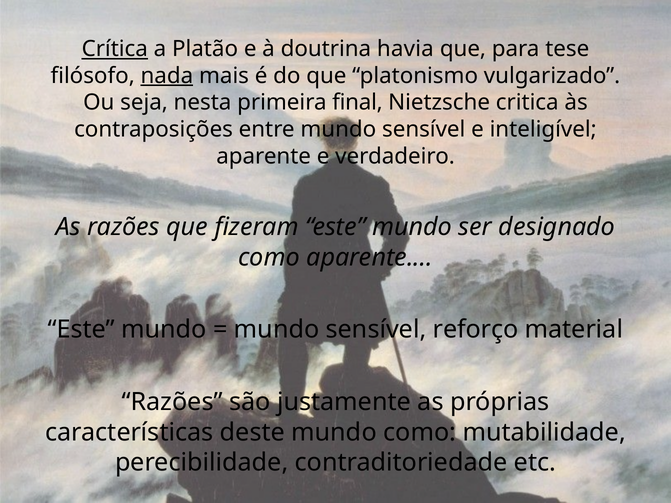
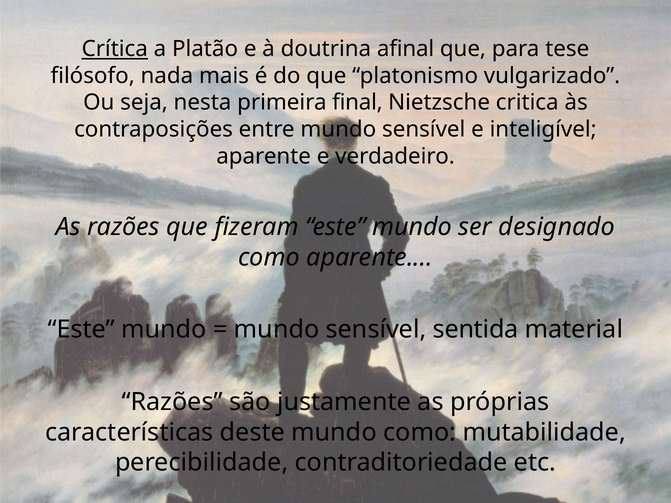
havia: havia -> afinal (406, 49)
nada underline: present -> none (167, 76)
reforço: reforço -> sentida (476, 330)
